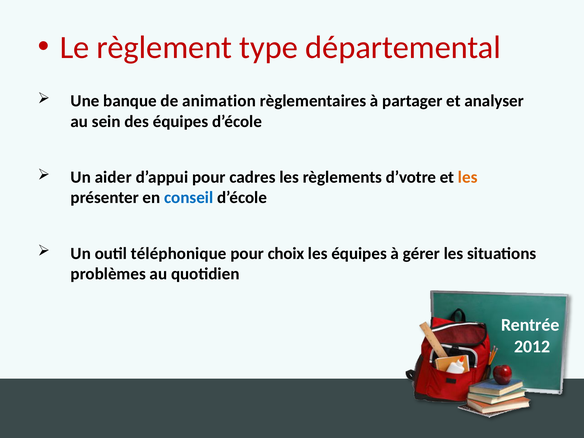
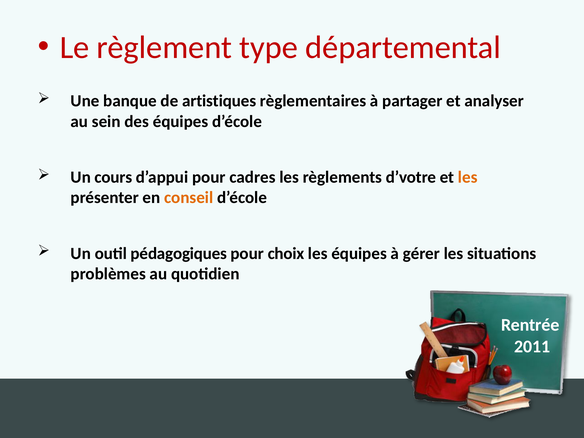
animation: animation -> artistiques (219, 101)
aider: aider -> cours (113, 177)
conseil colour: blue -> orange (189, 198)
téléphonique: téléphonique -> pédagogiques (179, 253)
2012: 2012 -> 2011 (532, 346)
